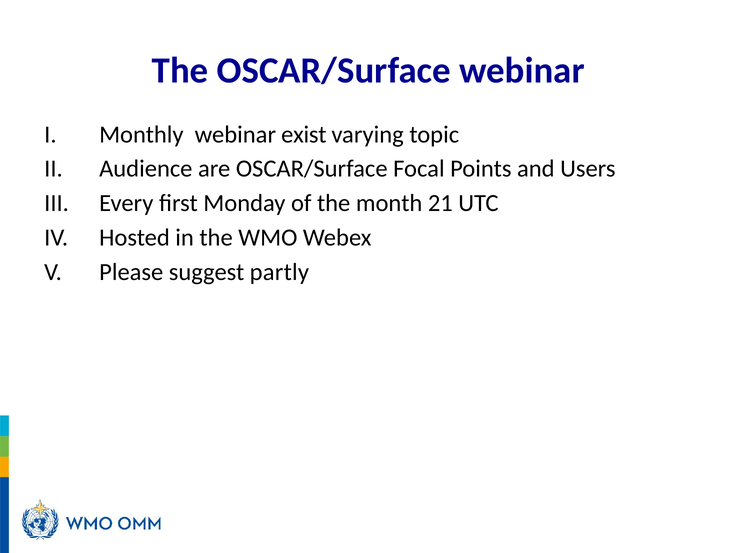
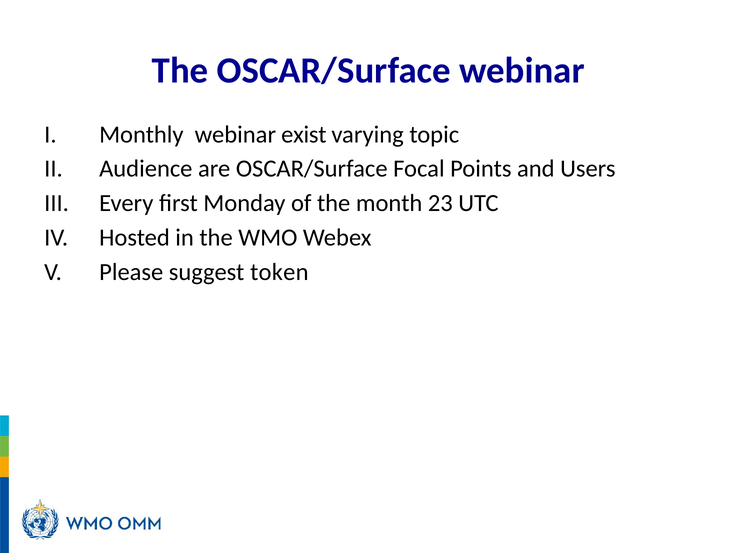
21: 21 -> 23 (440, 203)
partly: partly -> token (279, 272)
